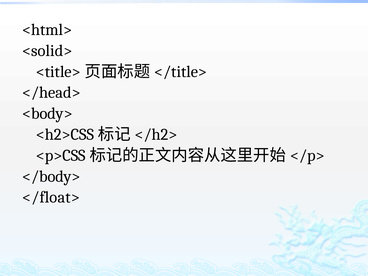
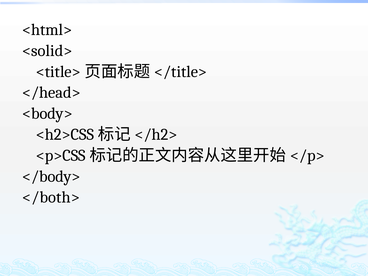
</float>: </float> -> </both> (51, 197)
